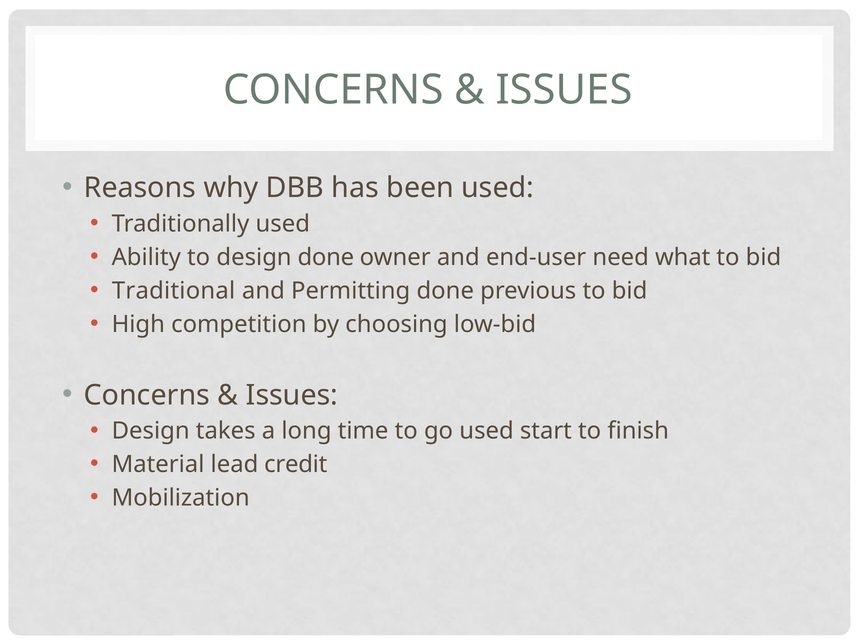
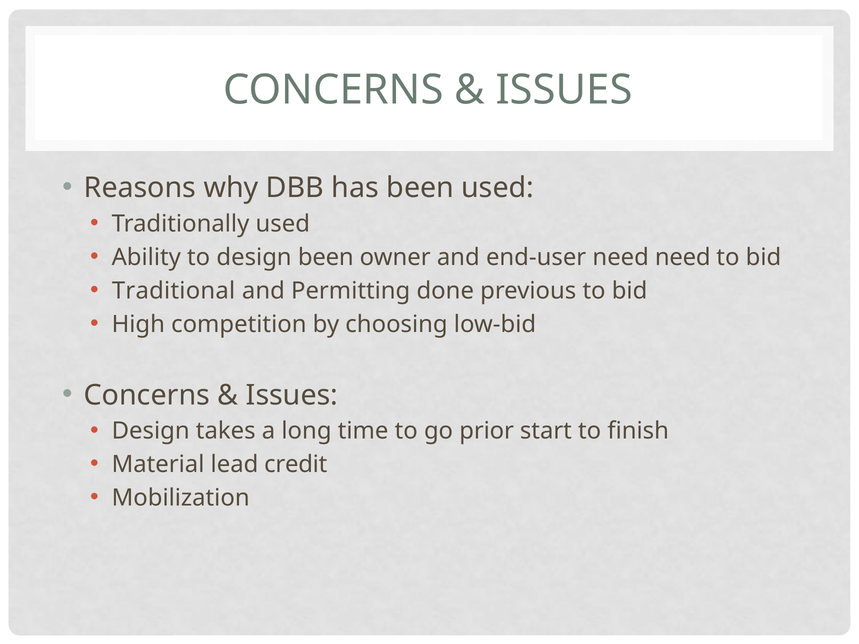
design done: done -> been (326, 257)
need what: what -> need (683, 257)
go used: used -> prior (487, 431)
